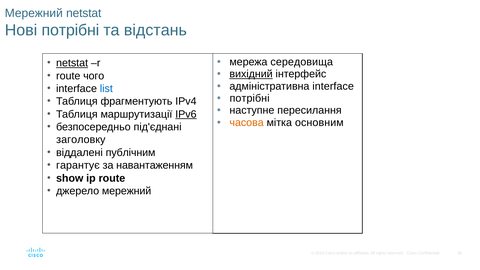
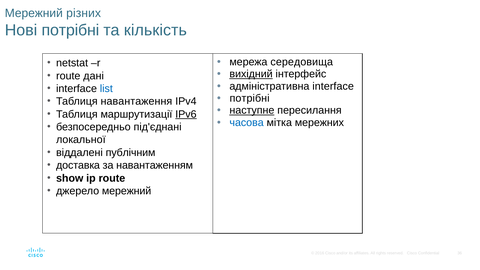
Мережний netstat: netstat -> різних (84, 13)
відстань: відстань -> кількість (155, 30)
netstat underline: present -> none (72, 63)
чого: чого -> дані (94, 76)
фрагментують: фрагментують -> навантаження (136, 101)
наступне underline: none -> present (252, 110)
часова colour: orange -> blue (247, 123)
основним: основним -> мережних (319, 123)
заголовку: заголовку -> локальної (81, 140)
гарантує: гарантує -> доставка (78, 165)
